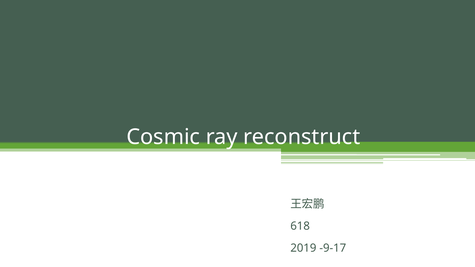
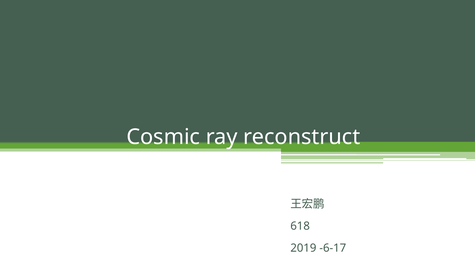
-9-17: -9-17 -> -6-17 (333, 248)
